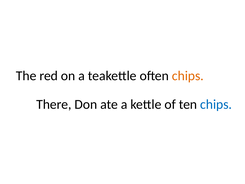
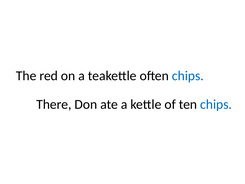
chips colour: orange -> blue (188, 76)
